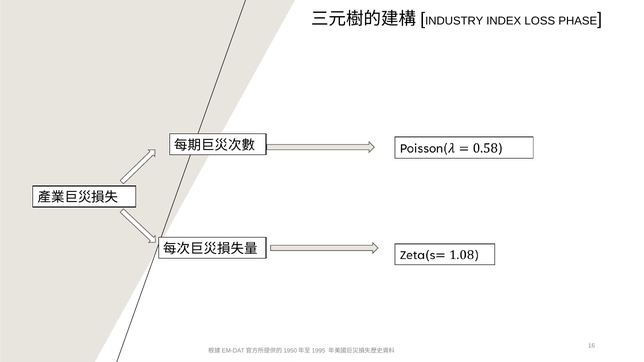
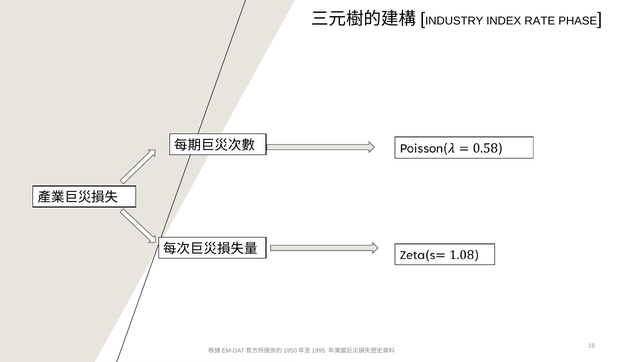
LOSS: LOSS -> RATE (540, 21)
